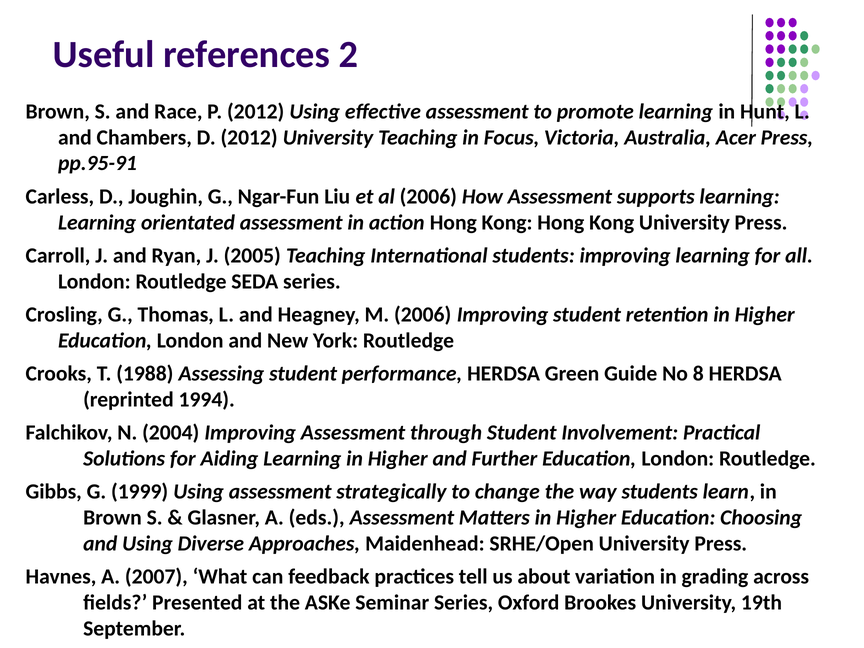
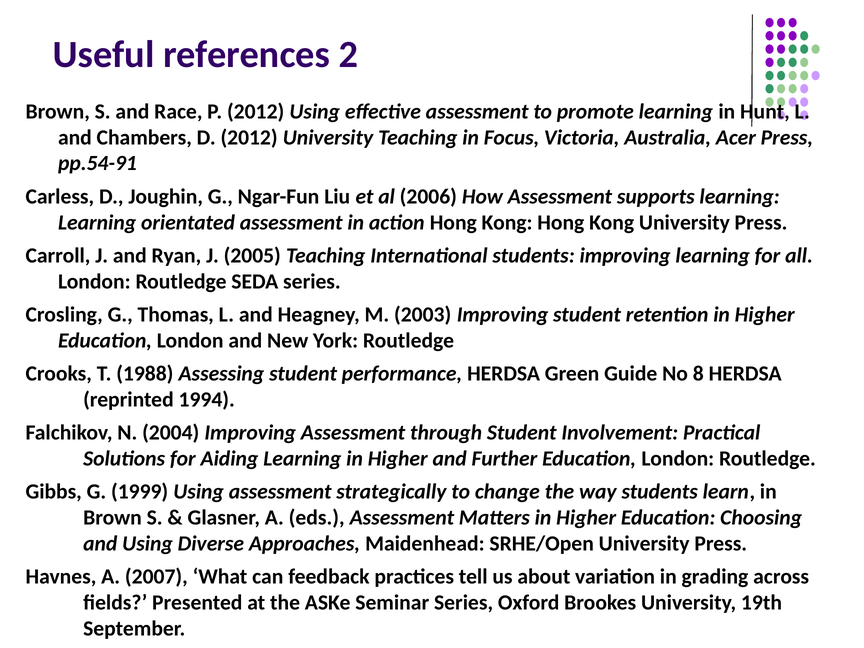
pp.95-91: pp.95-91 -> pp.54-91 (97, 163)
M 2006: 2006 -> 2003 (423, 315)
